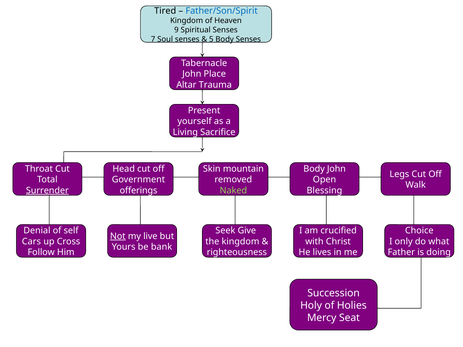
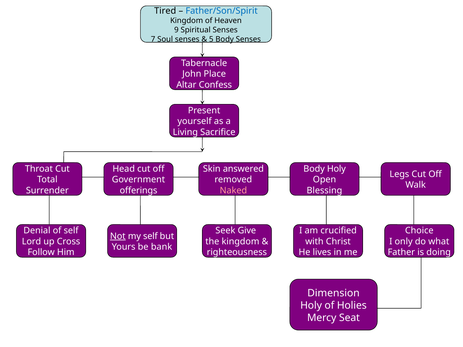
Trauma: Trauma -> Confess (215, 85)
mountain: mountain -> answered (243, 169)
Body John: John -> Holy (336, 169)
Surrender underline: present -> none (47, 191)
Naked colour: light green -> pink (233, 191)
my live: live -> self (150, 236)
Cars: Cars -> Lord (31, 242)
Succession: Succession -> Dimension (334, 293)
